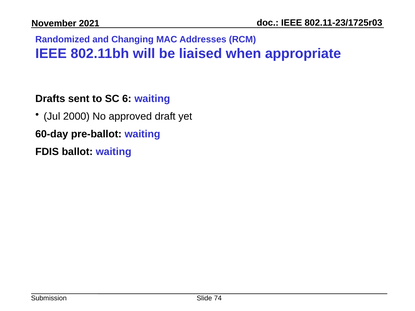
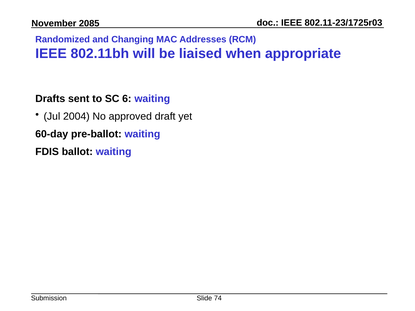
2021: 2021 -> 2085 (89, 24)
2000: 2000 -> 2004 (76, 117)
